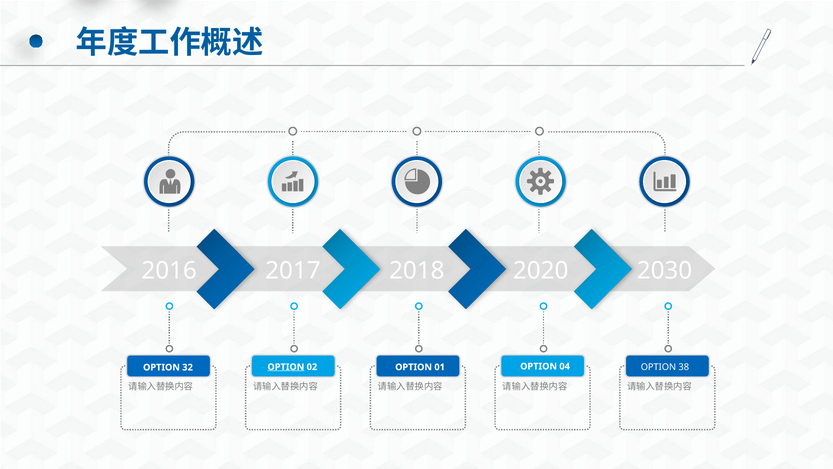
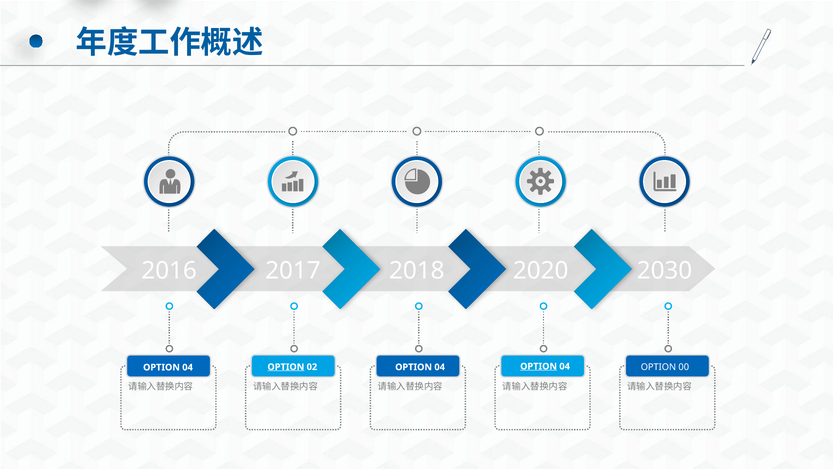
38: 38 -> 00 (684, 367)
OPTION underline: none -> present (539, 366)
01: 01 -> 04 (440, 367)
32: 32 -> 04 (188, 367)
